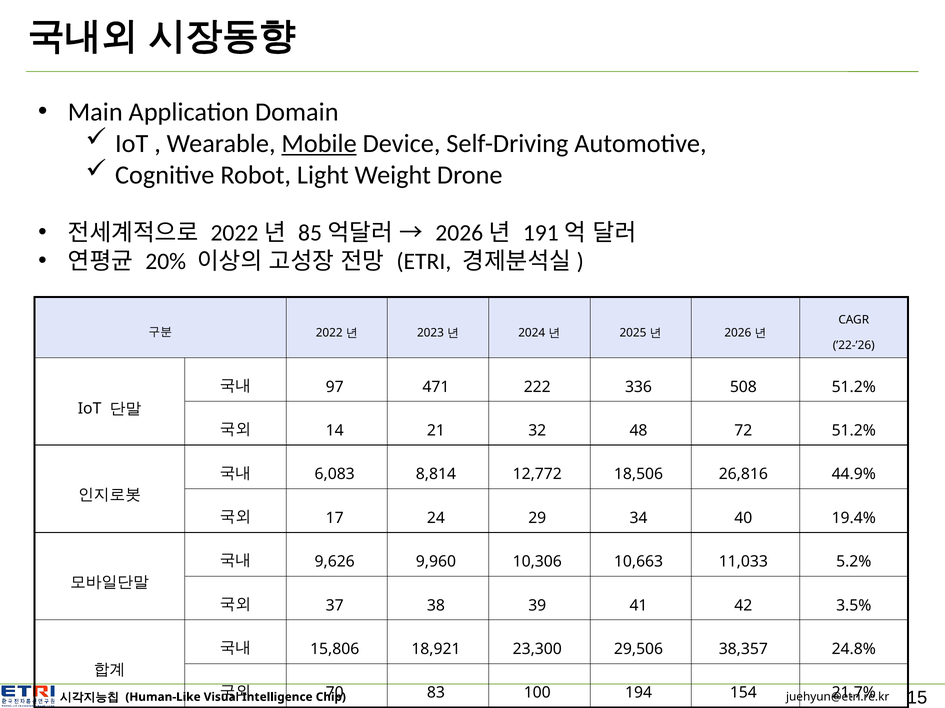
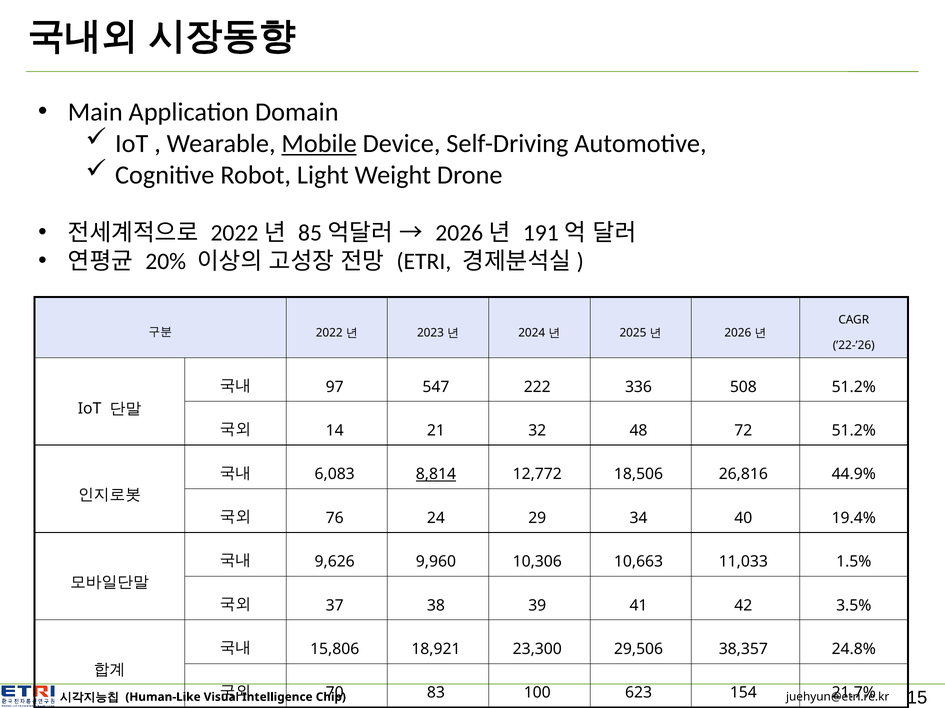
471: 471 -> 547 (436, 387)
8,814 underline: none -> present (436, 475)
17: 17 -> 76 (335, 519)
5.2%: 5.2% -> 1.5% (854, 562)
194: 194 -> 623 (639, 694)
